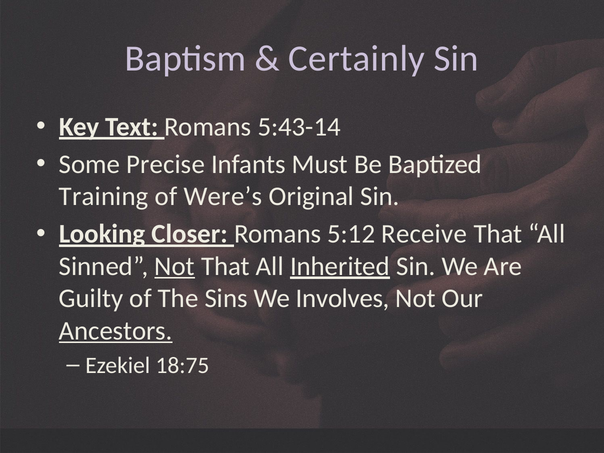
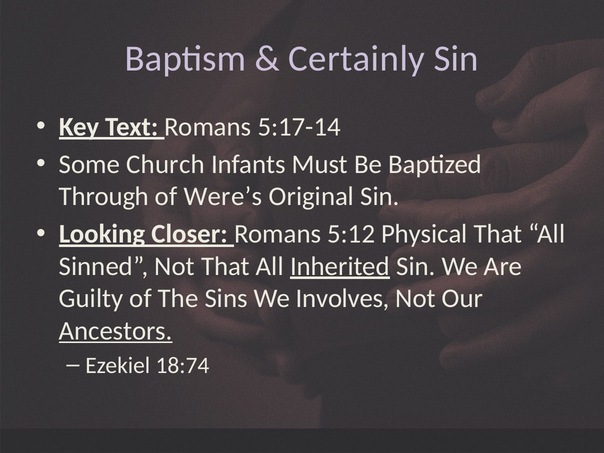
5:43-14: 5:43-14 -> 5:17-14 (299, 127)
Precise: Precise -> Church (165, 164)
Training: Training -> Through (104, 197)
Receive: Receive -> Physical (424, 234)
Not underline: present -> none (175, 266)
18:75: 18:75 -> 18:74 (182, 365)
